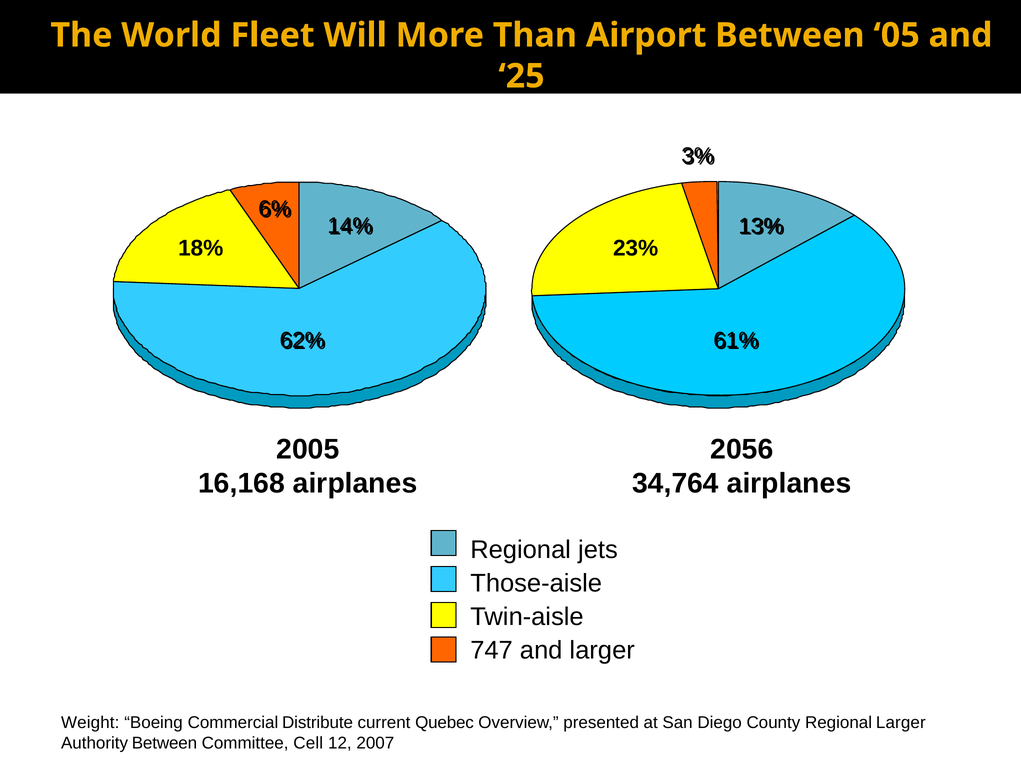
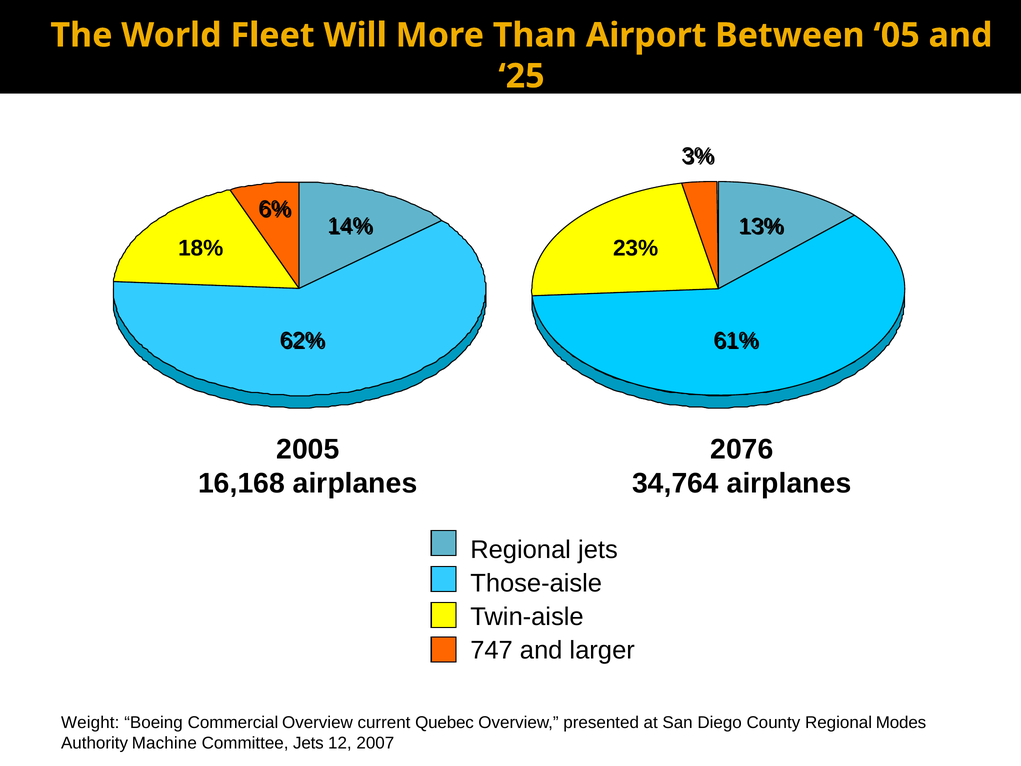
2056: 2056 -> 2076 (742, 449)
Commercial Distribute: Distribute -> Overview (317, 723)
Regional Larger: Larger -> Modes (901, 723)
Authority Between: Between -> Machine (164, 743)
Committee Cell: Cell -> Jets (308, 743)
